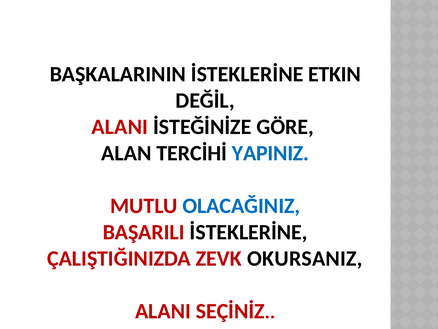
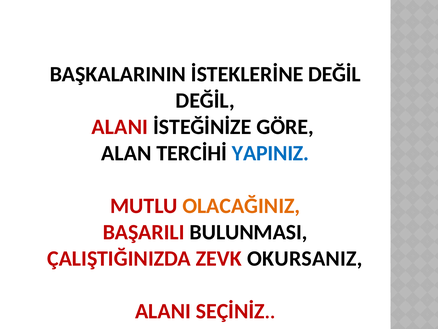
İSTEKLERİNE ETKIN: ETKIN -> DEĞİL (334, 74)
OLACAĞINIZ colour: blue -> orange (241, 206)
BAŞARILI İSTEKLERİNE: İSTEKLERİNE -> BULUNMASI (249, 232)
